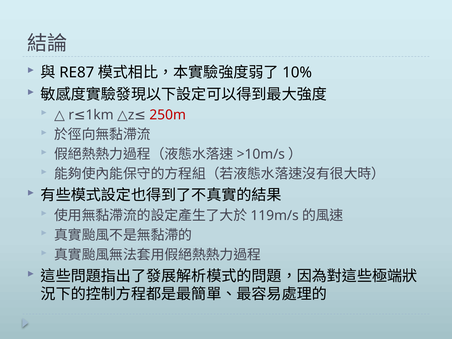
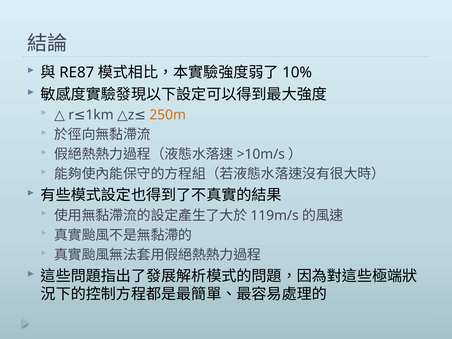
250m colour: red -> orange (168, 115)
